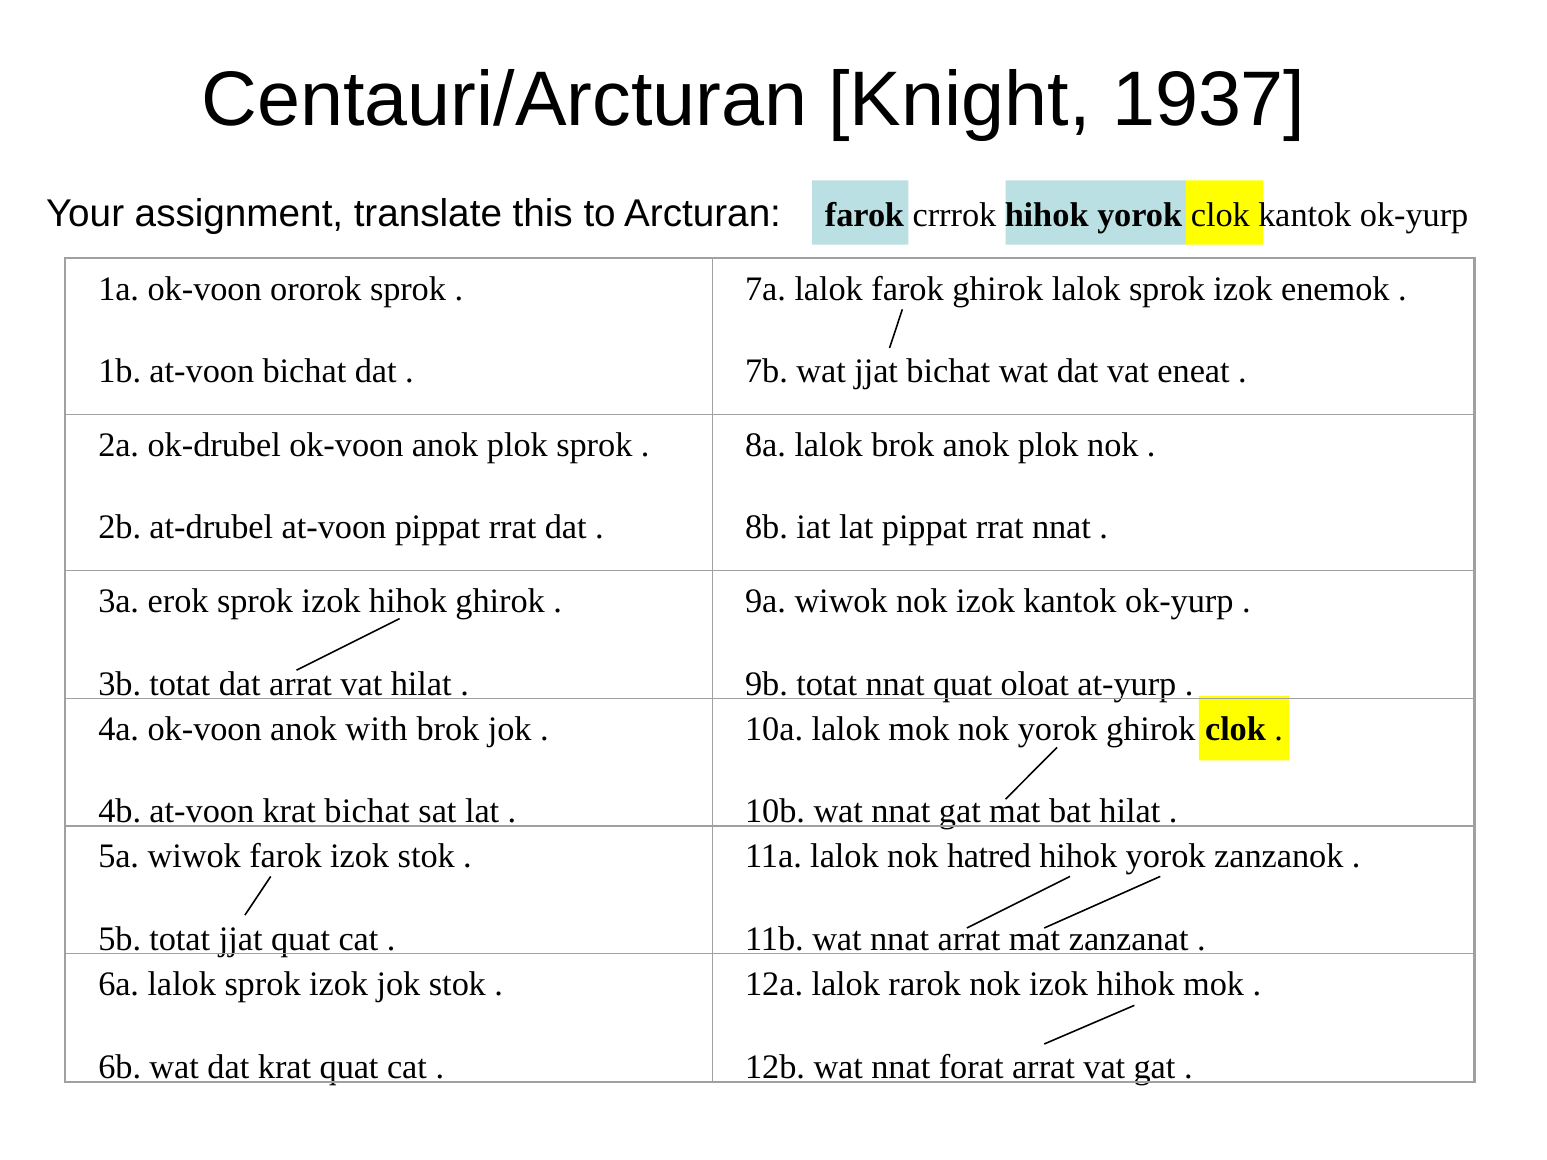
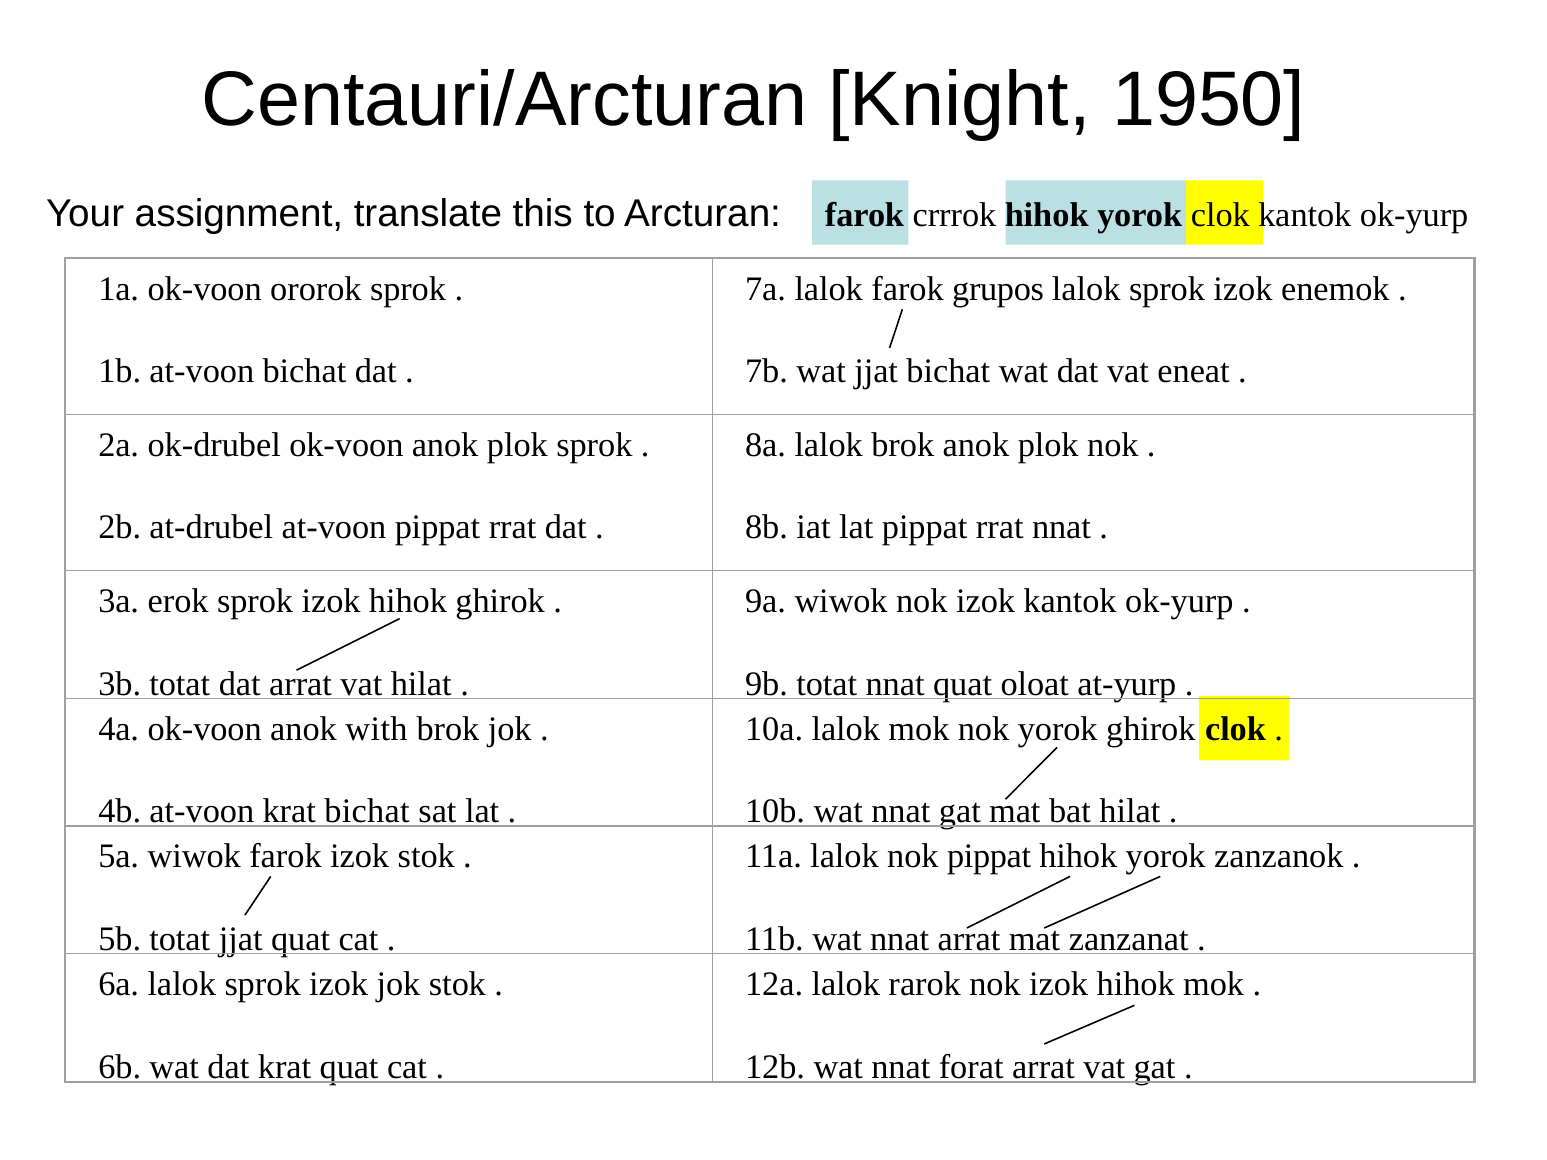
1937: 1937 -> 1950 (1209, 100)
farok ghirok: ghirok -> grupos (998, 289)
nok hatred: hatred -> pippat (989, 857)
